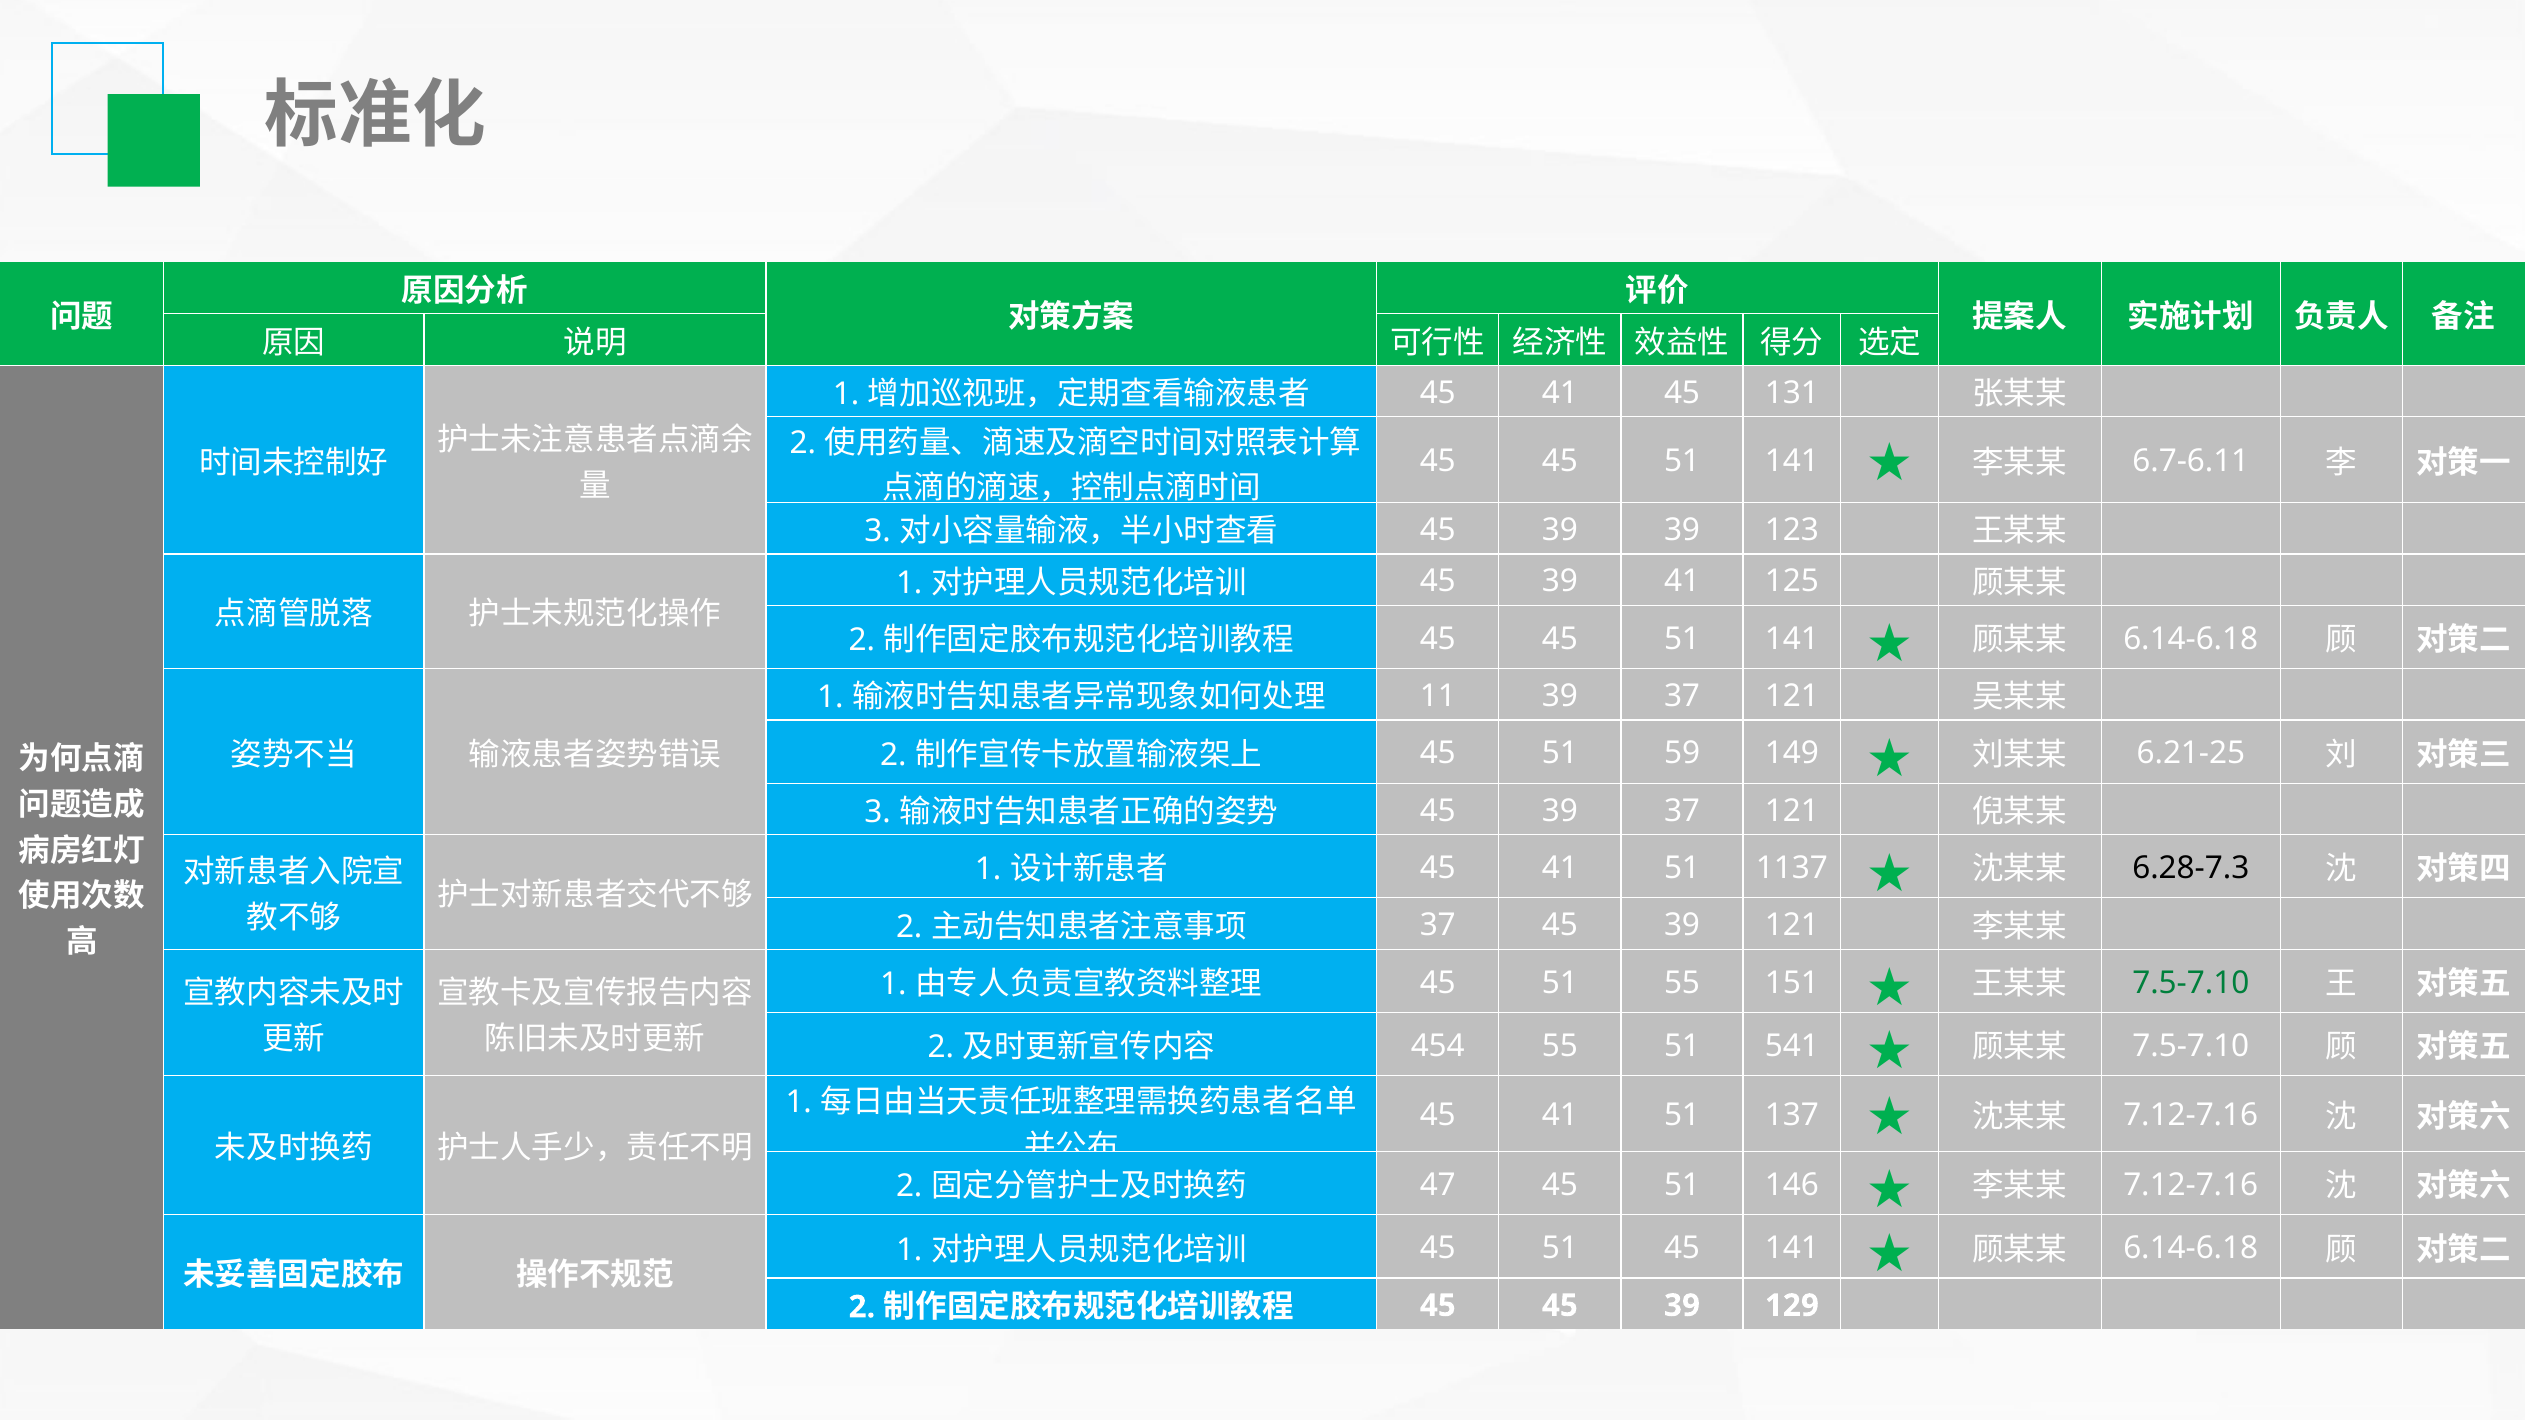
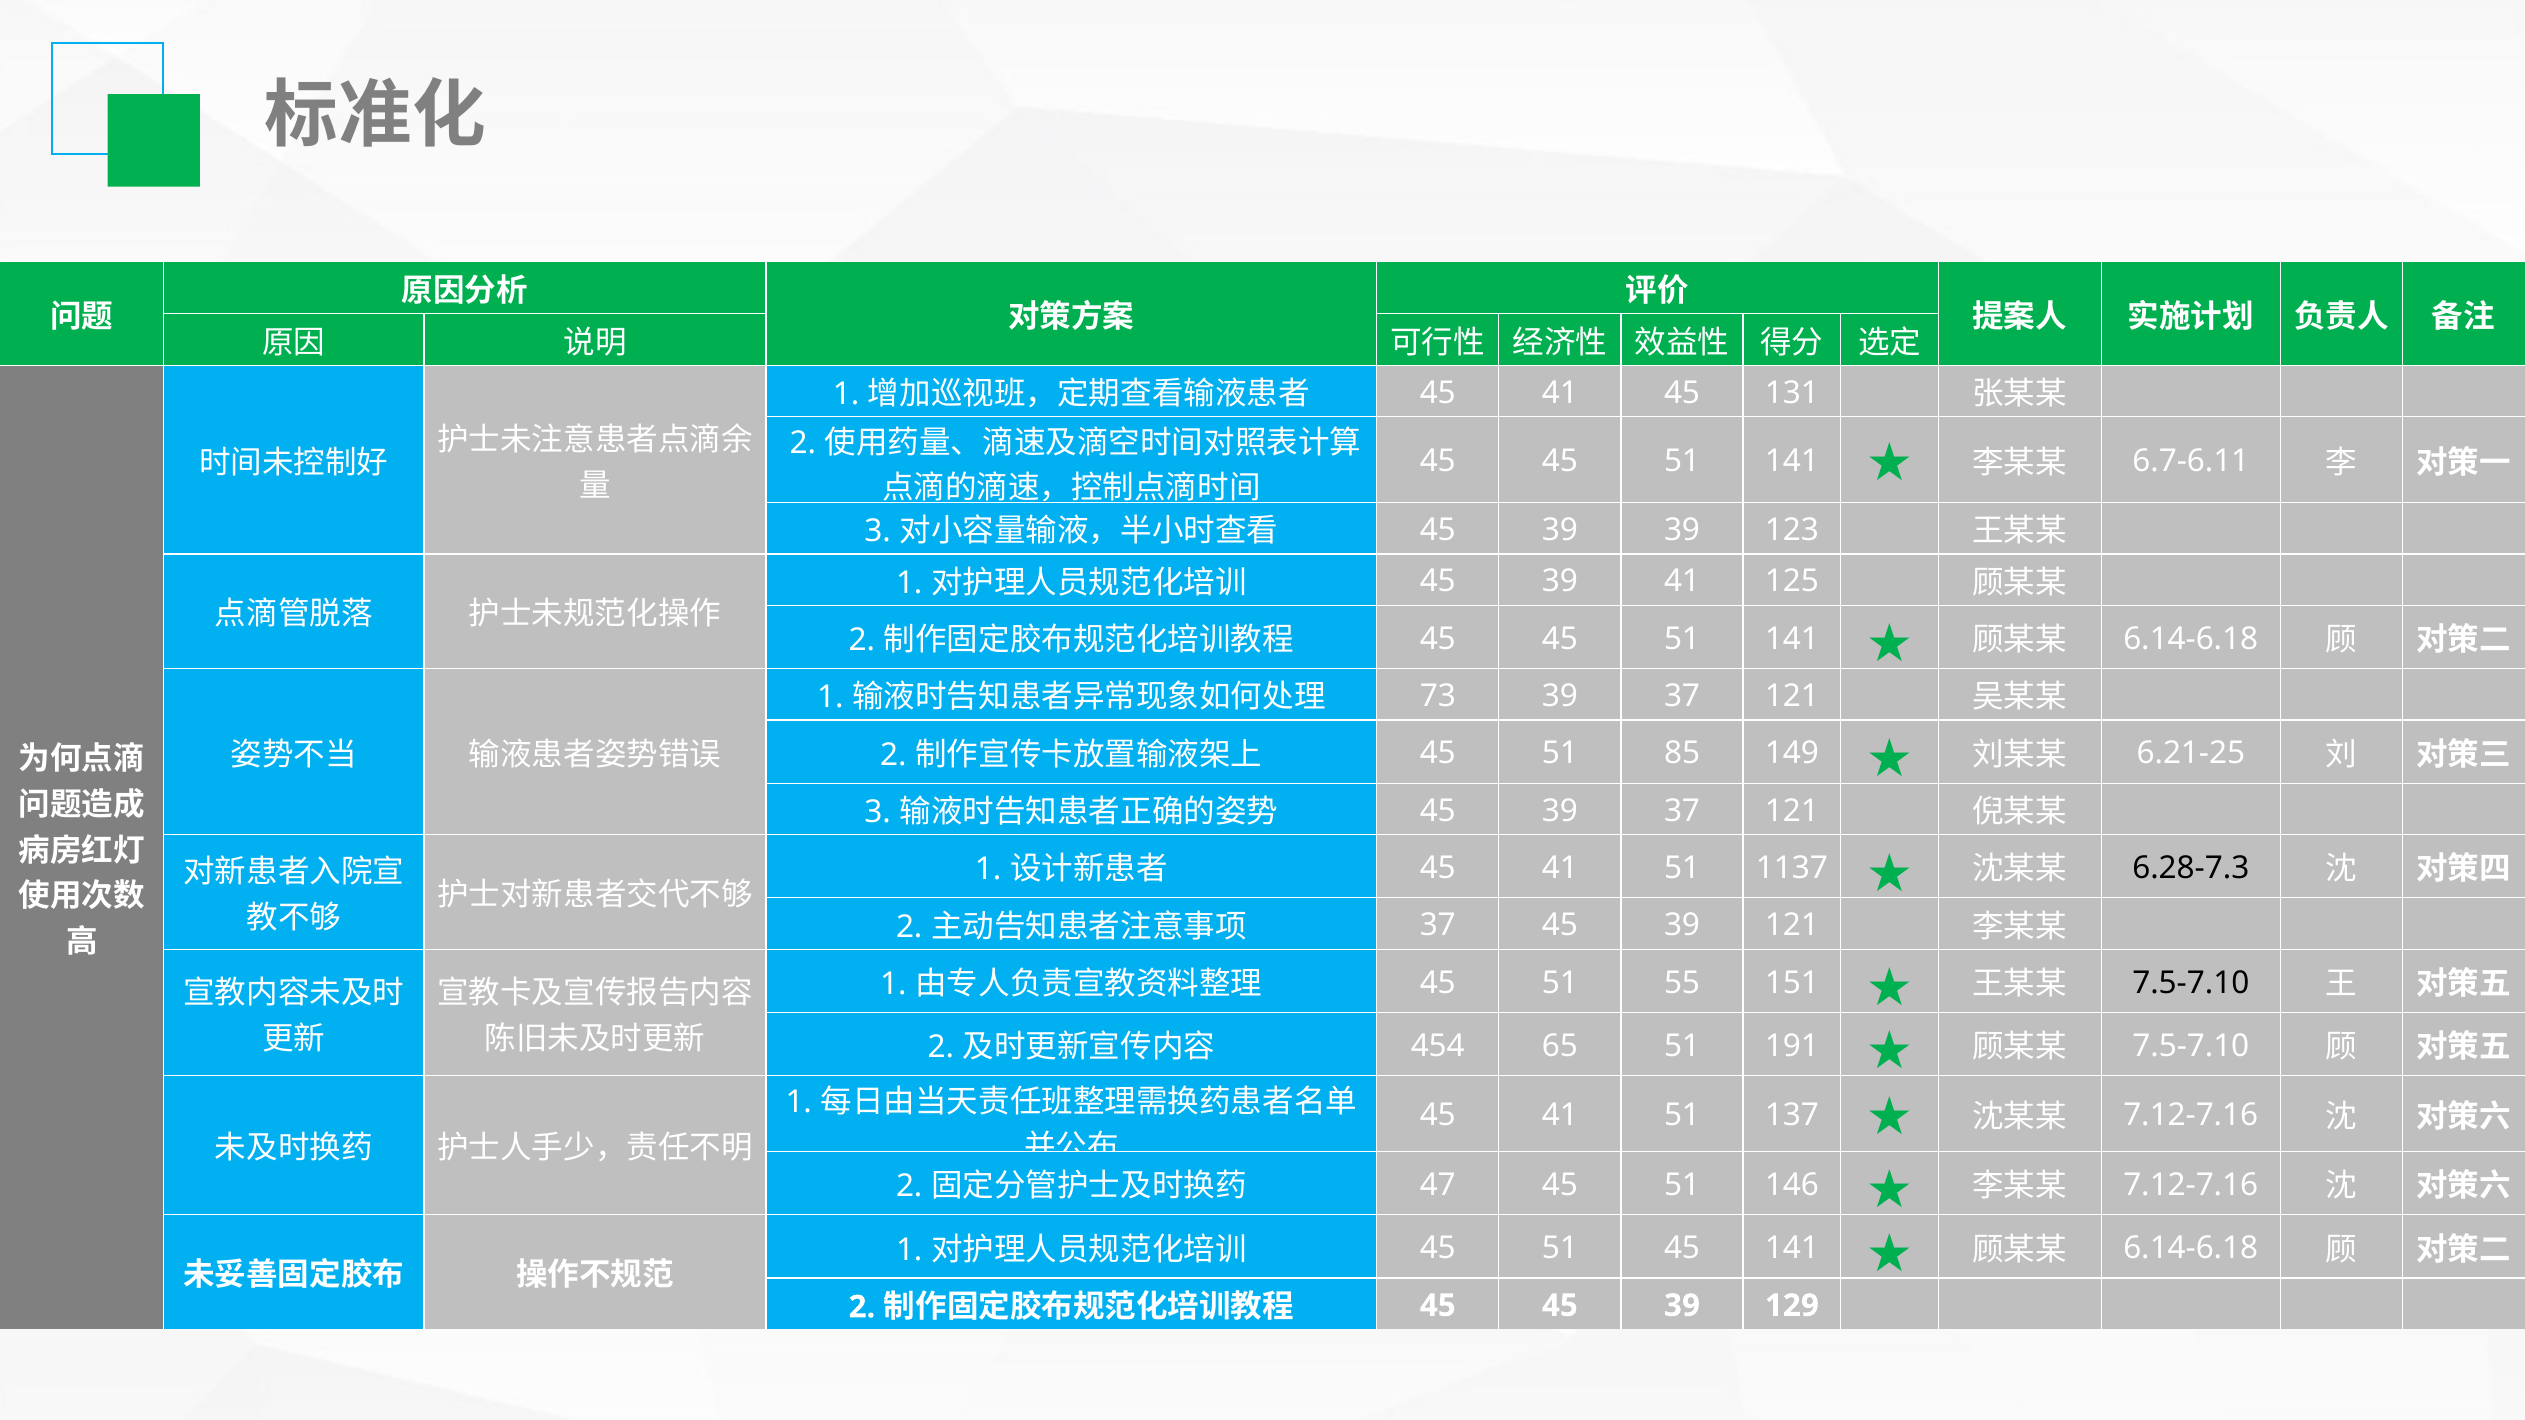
11: 11 -> 73 (1438, 696)
59: 59 -> 85 (1682, 754)
7.5-7.10 colour: green -> black (2191, 983)
454 55: 55 -> 65 (1560, 1046)
541: 541 -> 191 (1792, 1046)
